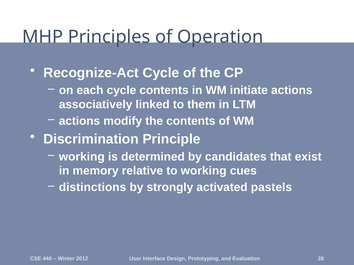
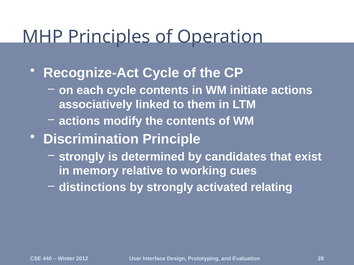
working: working -> strongly (82, 157)
pastels: pastels -> relating (272, 188)
